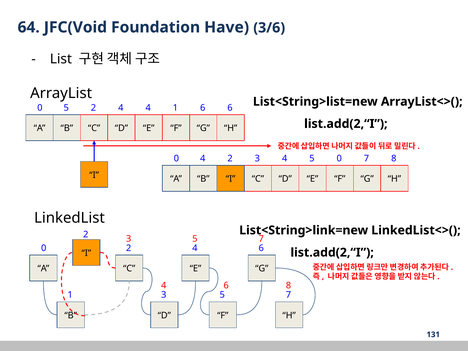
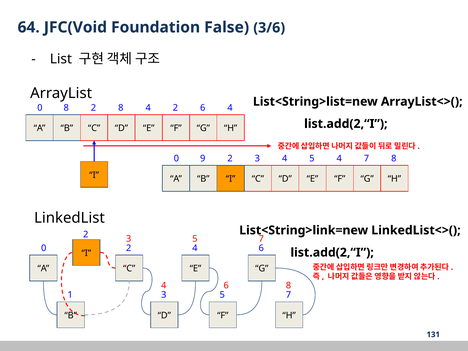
Have: Have -> False (227, 27)
0 5: 5 -> 8 (66, 108)
2 4: 4 -> 8 (121, 108)
4 1: 1 -> 2 (175, 108)
6 6: 6 -> 4 (230, 108)
0 4: 4 -> 9 (203, 158)
5 0: 0 -> 4 (339, 158)
